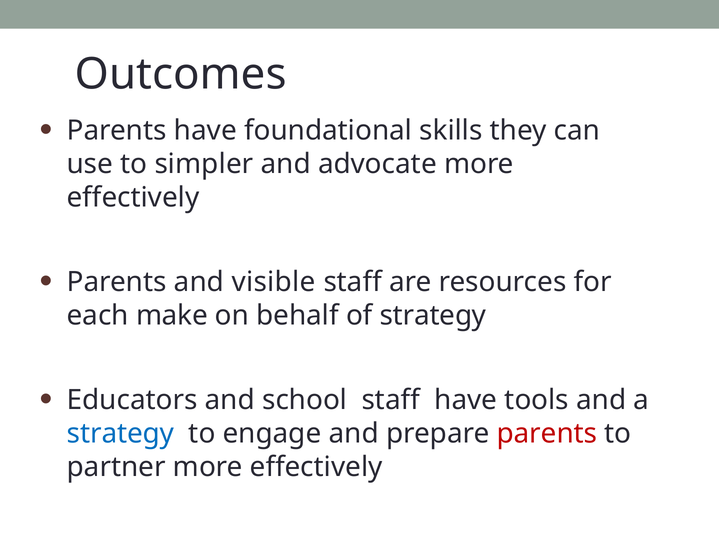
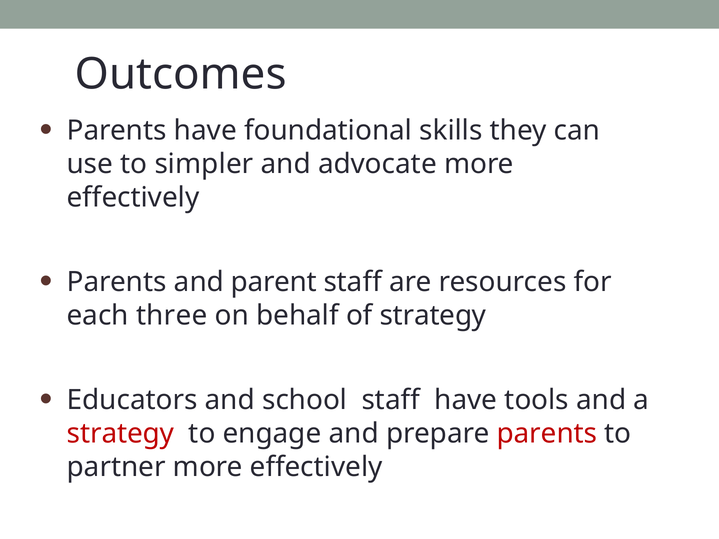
visible: visible -> parent (274, 282)
make: make -> three (172, 316)
strategy colour: blue -> red (120, 434)
